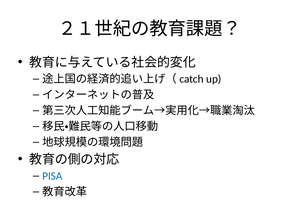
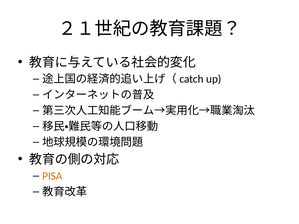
PISA colour: blue -> orange (52, 176)
